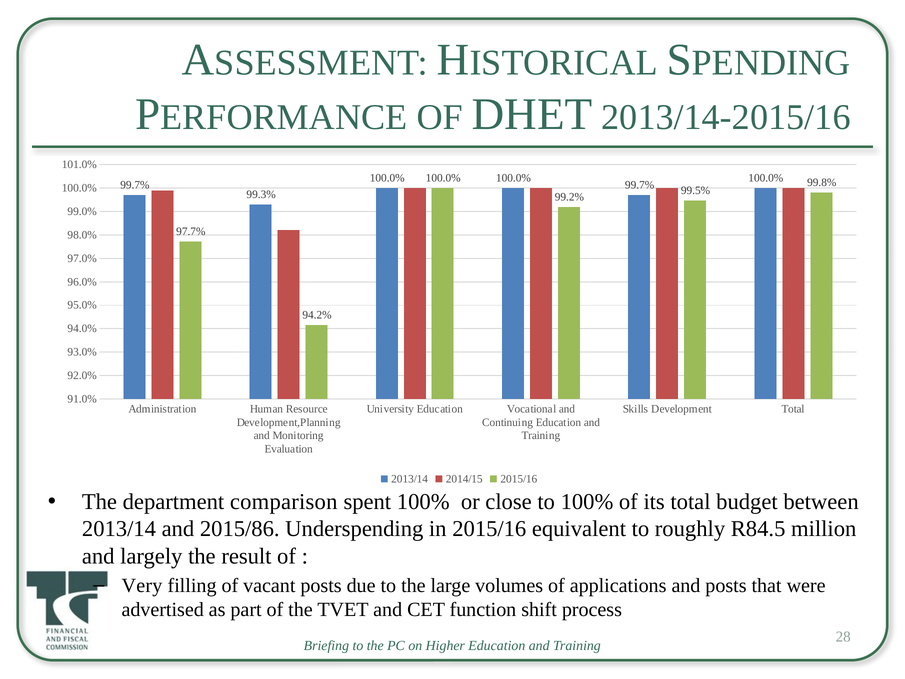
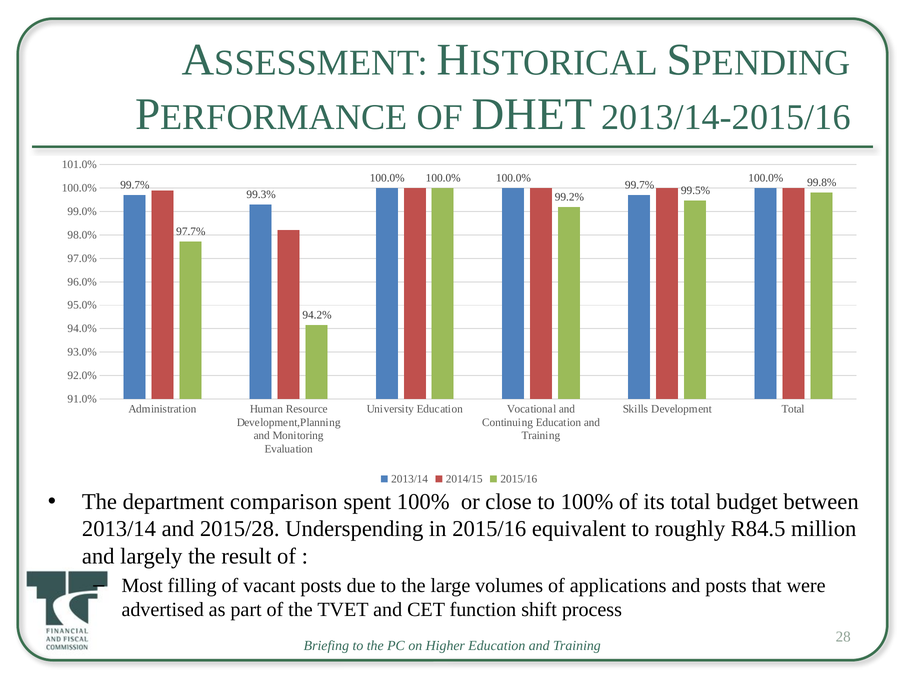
2015/86: 2015/86 -> 2015/28 (240, 529)
Very: Very -> Most (142, 585)
